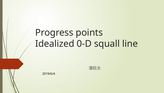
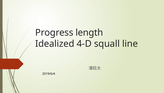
points: points -> length (89, 32)
0-D: 0-D -> 4-D (84, 43)
